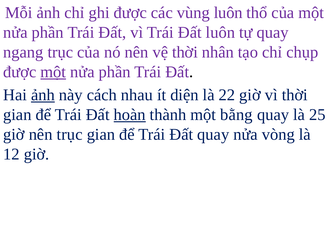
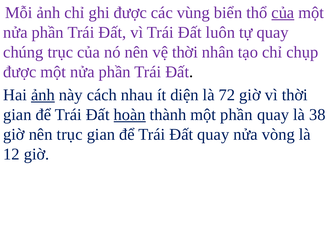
vùng luôn: luôn -> biển (228, 13)
của underline: none -> present (283, 13)
ngang: ngang -> chúng (23, 52)
một underline: present -> none (53, 72)
22: 22 -> 72 (227, 95)
một bằng: bằng -> phần (236, 115)
25: 25 -> 38 (317, 115)
